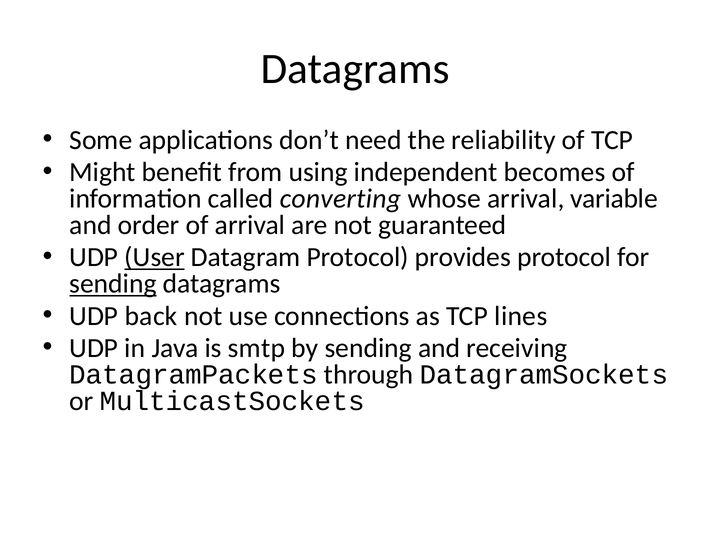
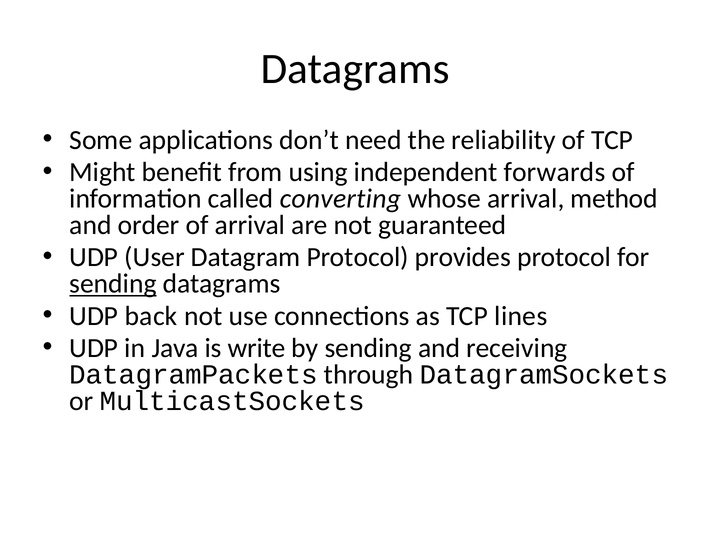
becomes: becomes -> forwards (554, 172)
variable: variable -> method (614, 199)
User underline: present -> none (155, 257)
smtp: smtp -> write (257, 348)
